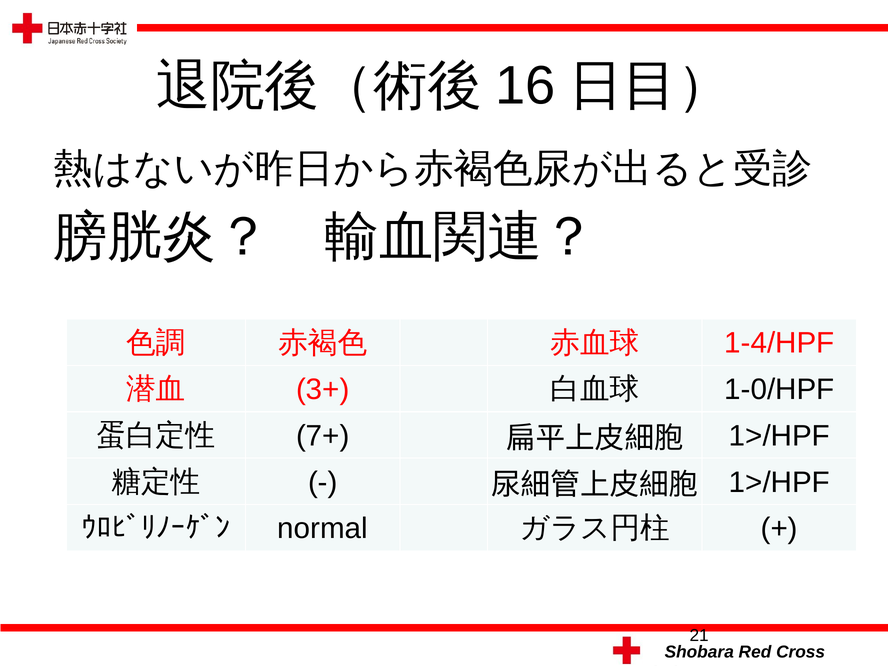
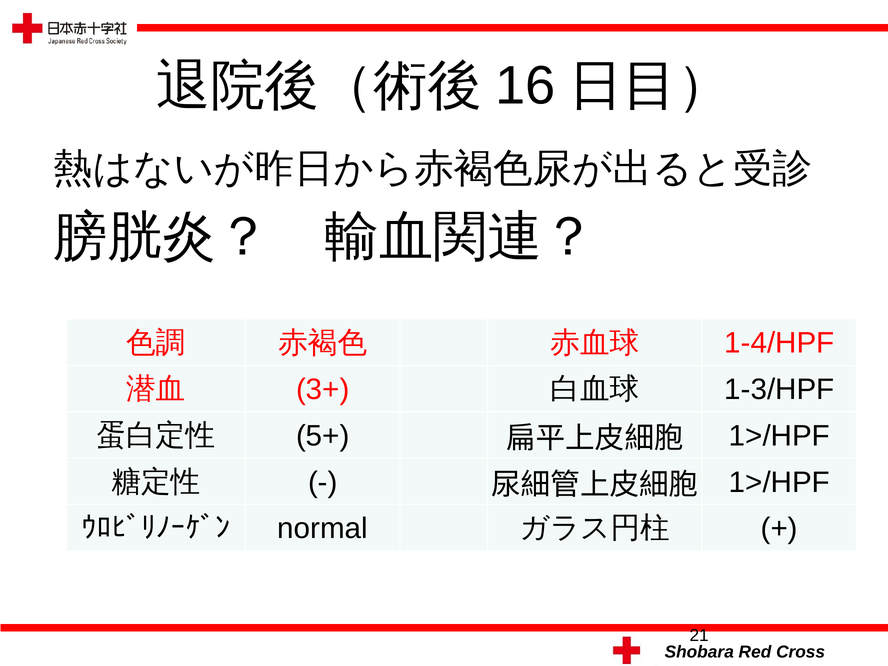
1-0/HPF: 1-0/HPF -> 1-3/HPF (779, 390)
7+: 7+ -> 5+ (323, 436)
